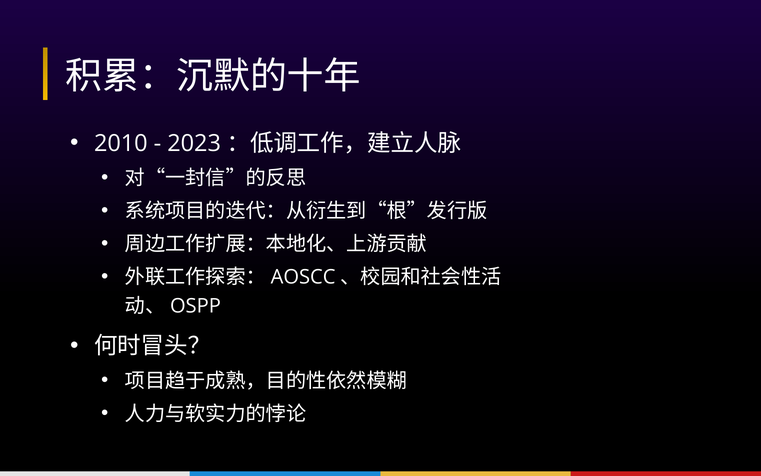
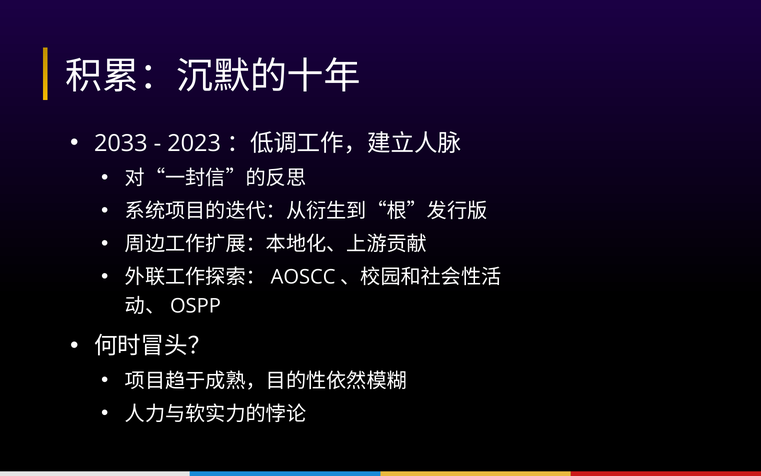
2010: 2010 -> 2033 (121, 143)
